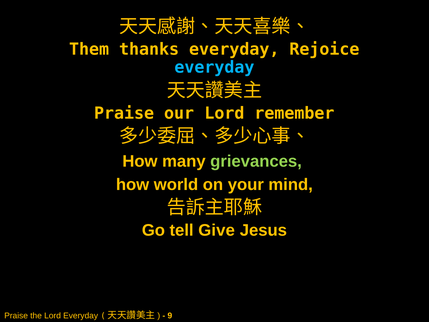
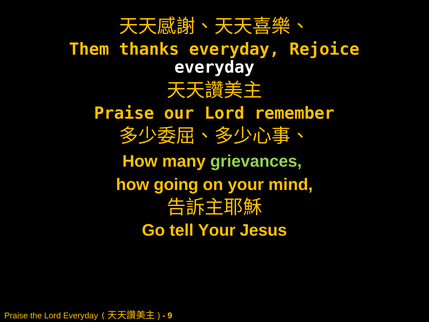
everyday colour: light blue -> white (214, 67)
world: world -> going (176, 185)
tell Give: Give -> Your (217, 230)
